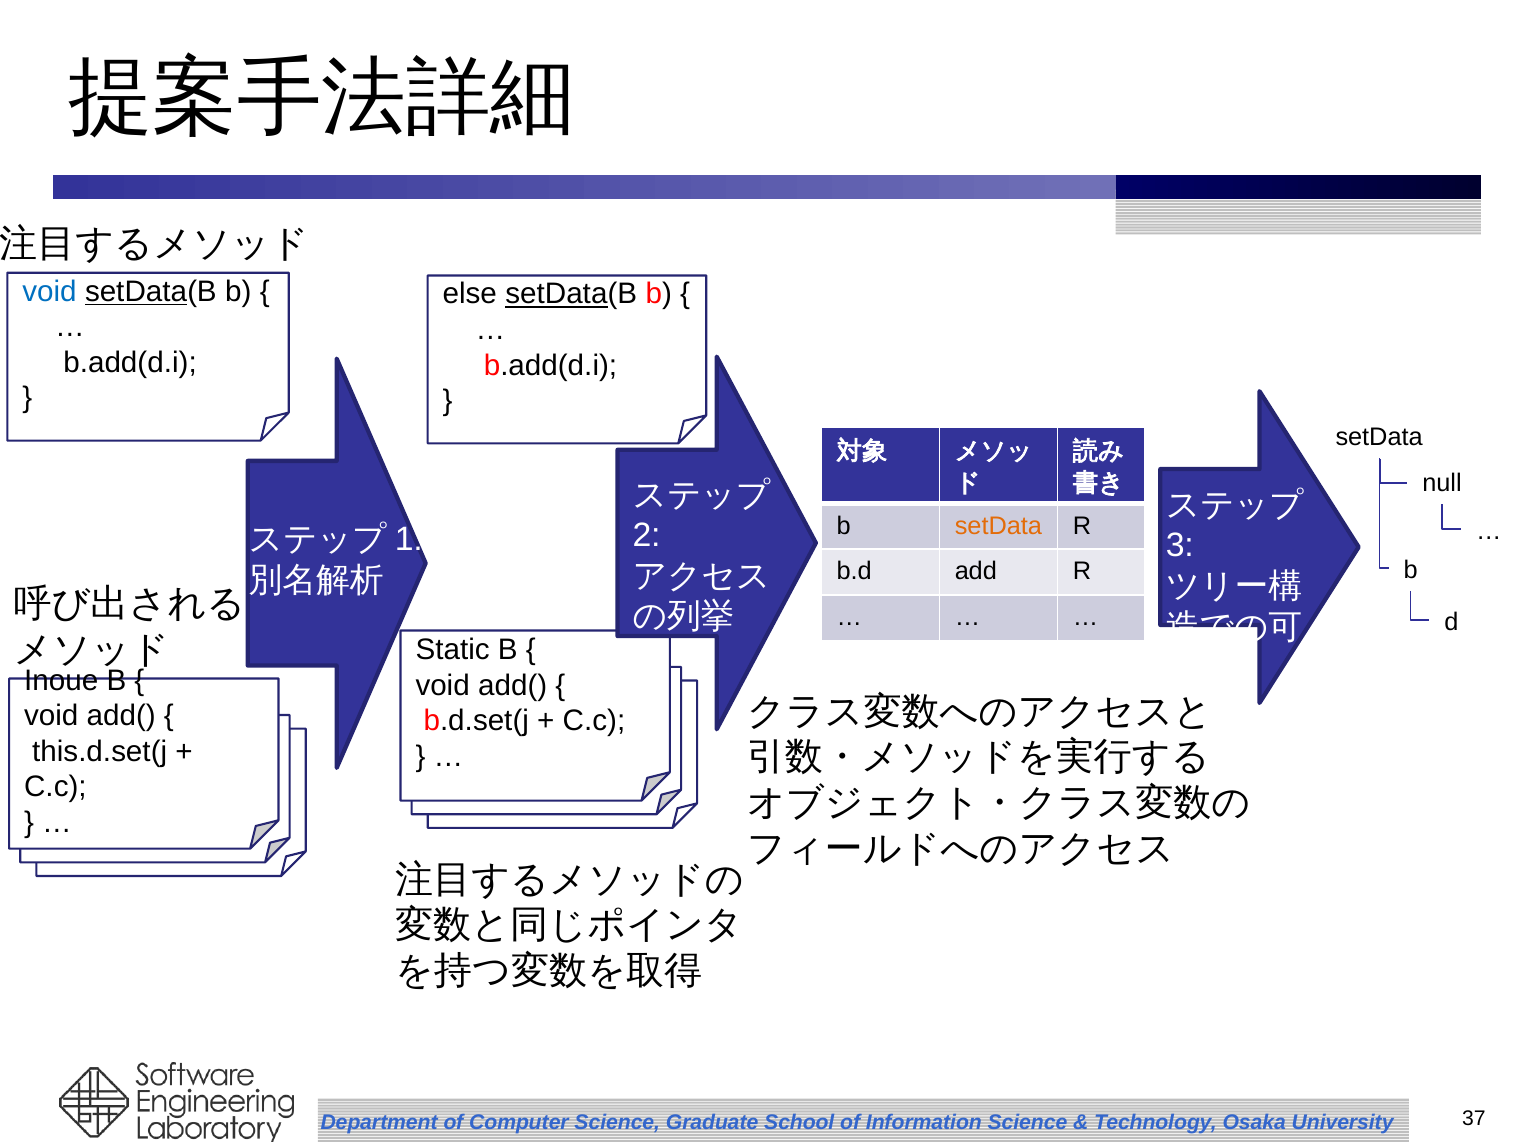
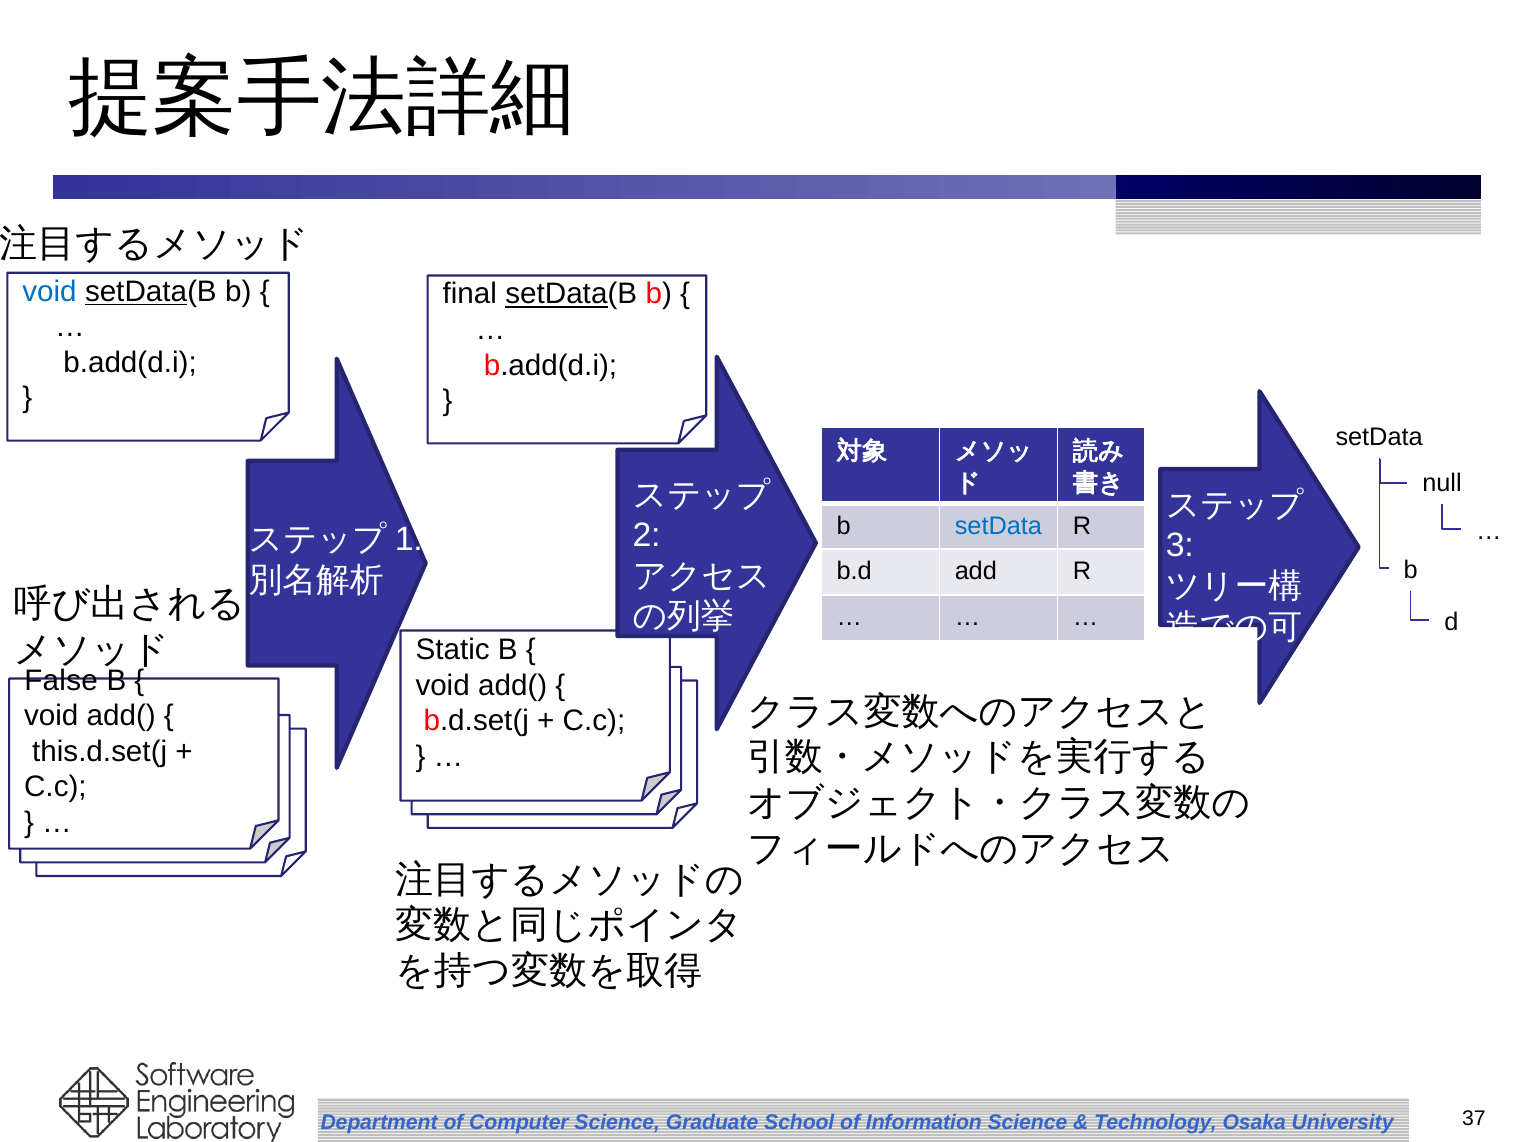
else: else -> final (470, 294)
setData colour: orange -> blue (998, 526)
Inoue: Inoue -> False (61, 680)
